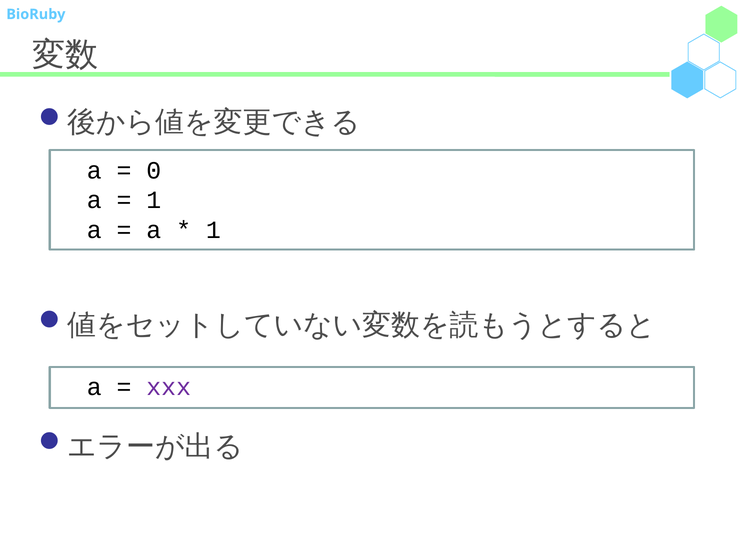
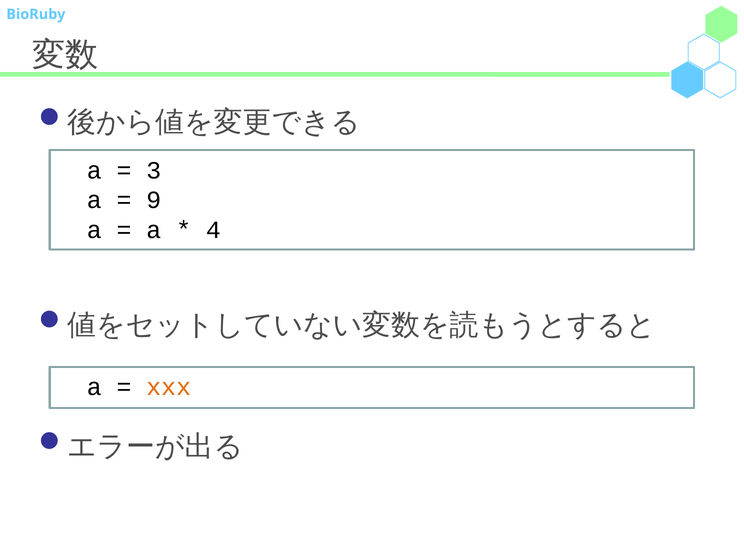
0: 0 -> 3 (154, 170)
1: 1 -> 9 (154, 200)
1: 1 -> 4 (213, 230)
xxx colour: purple -> orange (169, 387)
